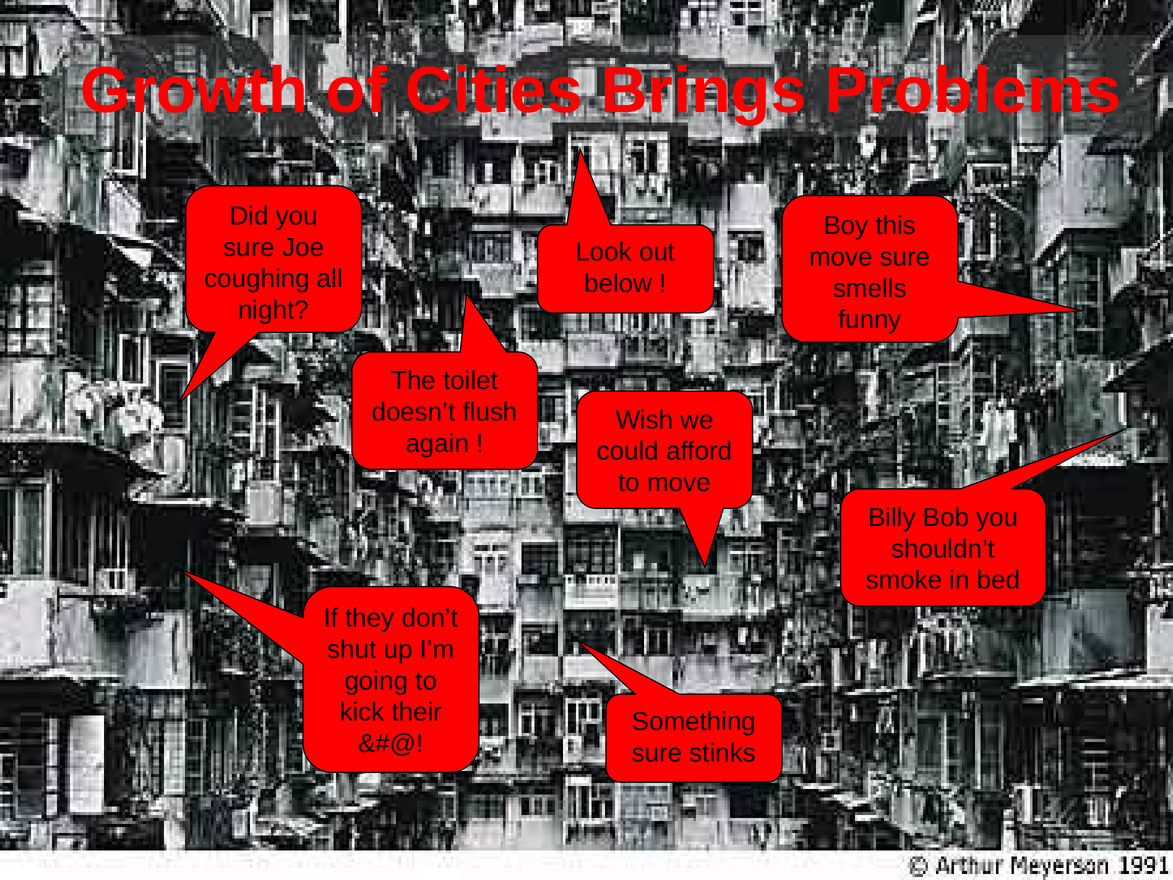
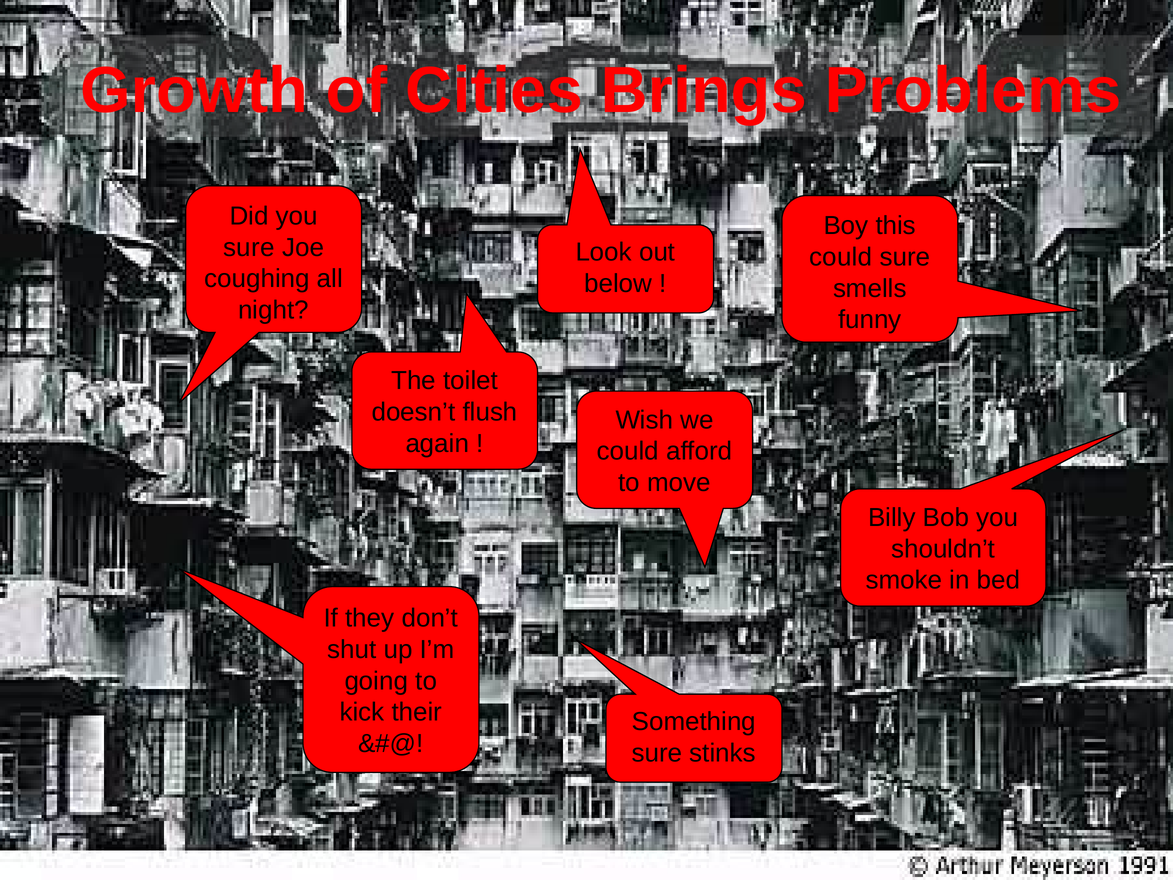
move: move -> could (841, 257)
